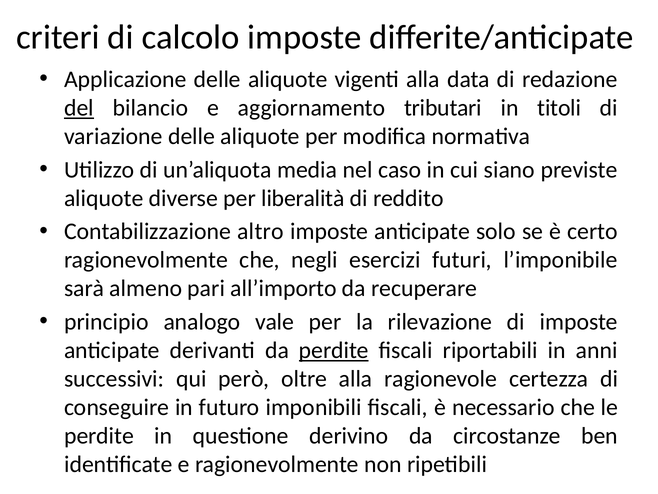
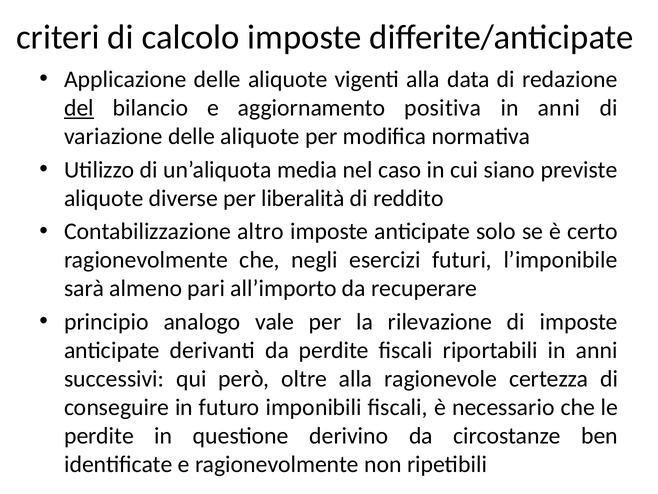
tributari: tributari -> positiva (443, 108)
titoli: titoli -> anni (559, 108)
perdite underline: present -> none (334, 350)
